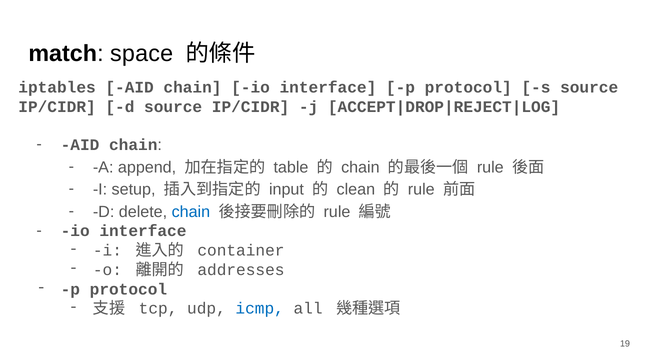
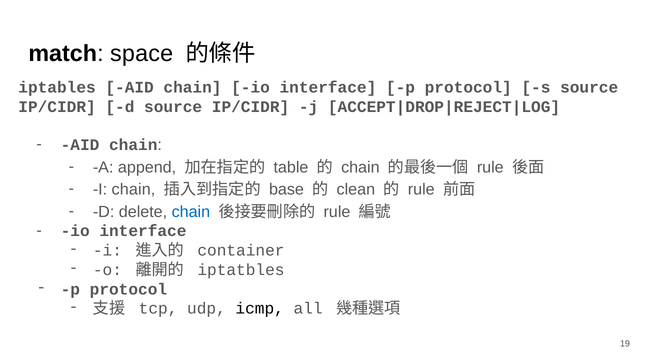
I setup: setup -> chain (133, 189)
input: input -> base (286, 189)
addresses: addresses -> iptatbles (241, 270)
icmp colour: blue -> black (260, 308)
